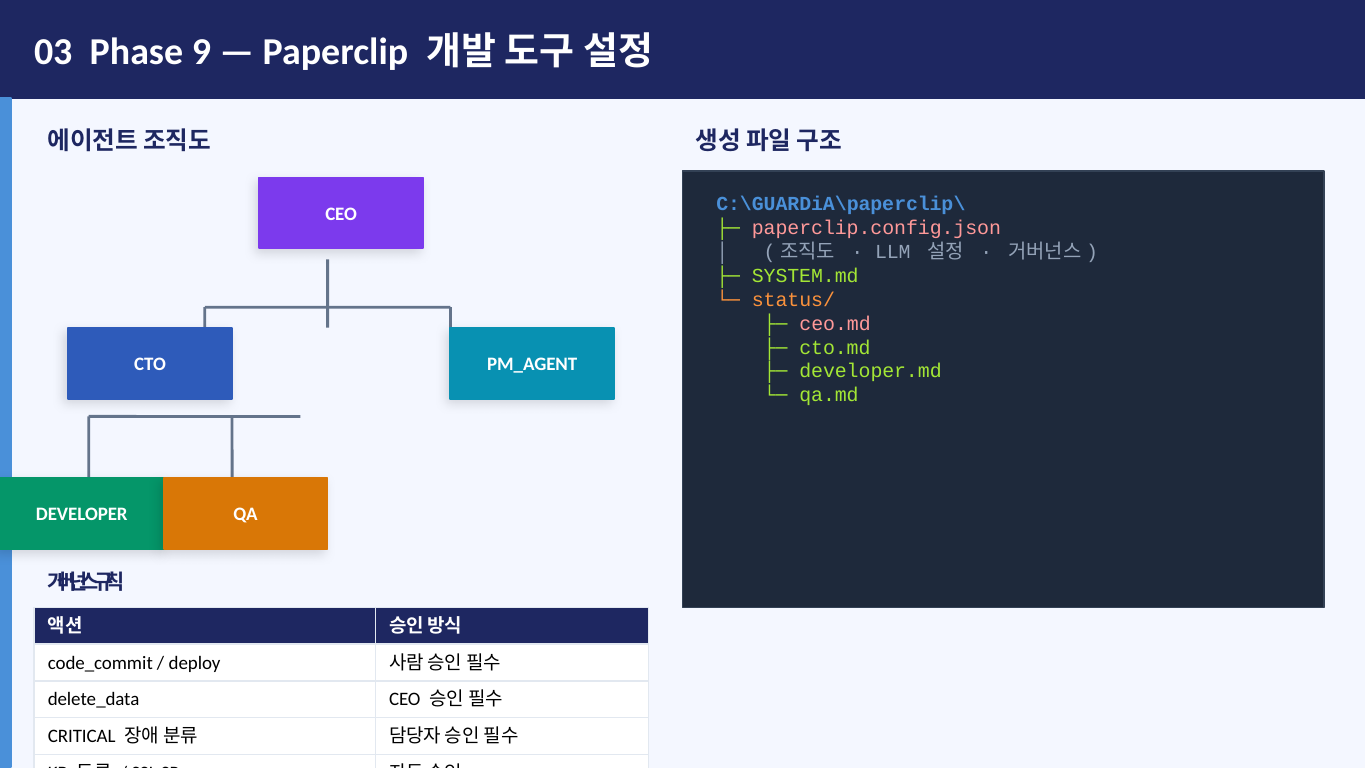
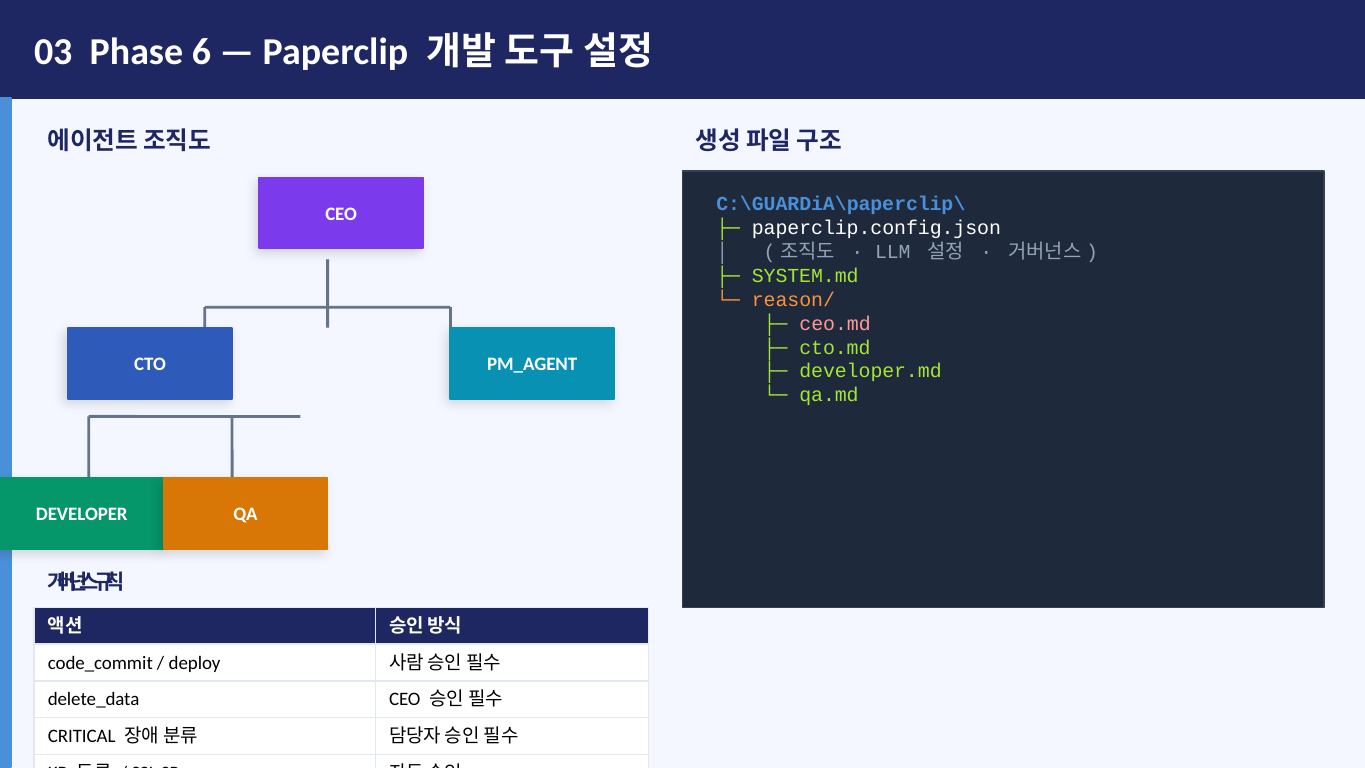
9: 9 -> 6 (201, 52)
paperclip.config.json colour: pink -> white (876, 228)
status/: status/ -> reason/ (793, 300)
